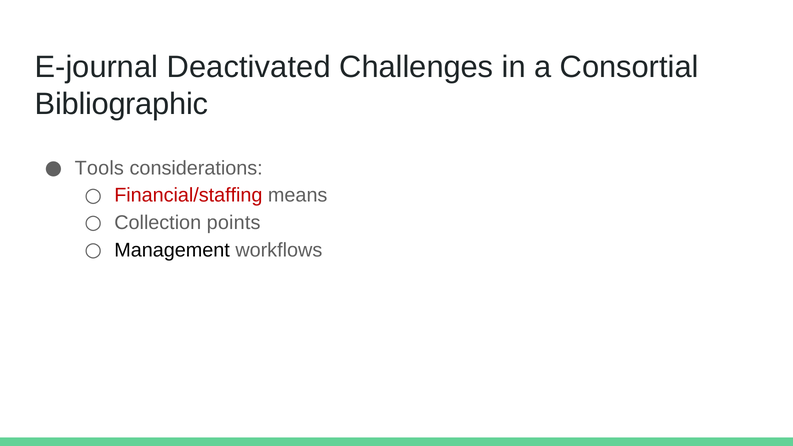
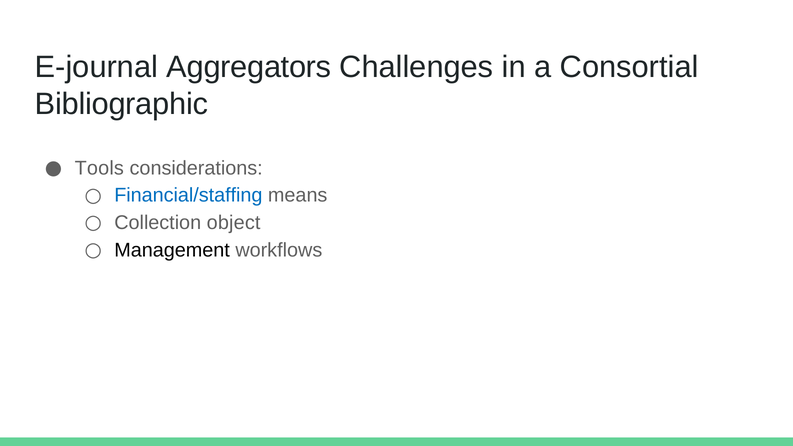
Deactivated: Deactivated -> Aggregators (249, 67)
Financial/staffing colour: red -> blue (188, 195)
points: points -> object (234, 223)
